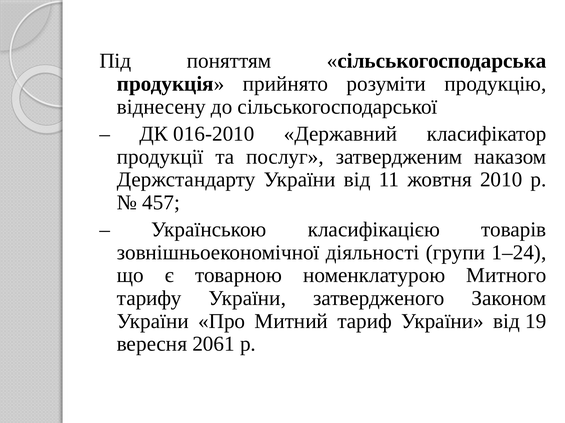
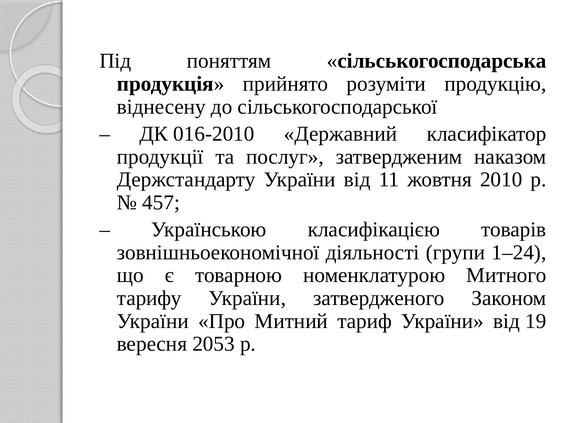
2061: 2061 -> 2053 (214, 345)
